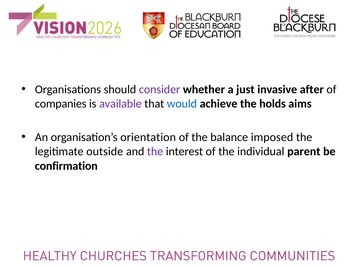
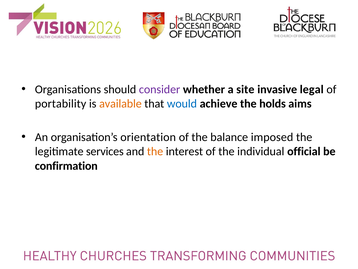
just: just -> site (245, 89)
after: after -> legal (312, 89)
companies: companies -> portability (61, 103)
available colour: purple -> orange (120, 103)
outside: outside -> services (105, 151)
the colour: purple -> orange (155, 151)
parent: parent -> official (304, 151)
